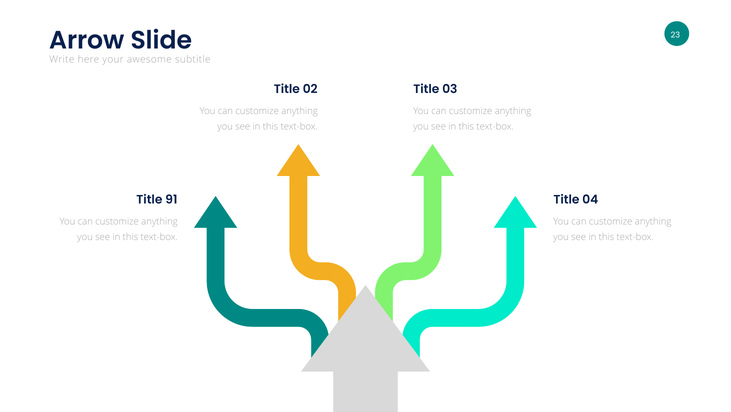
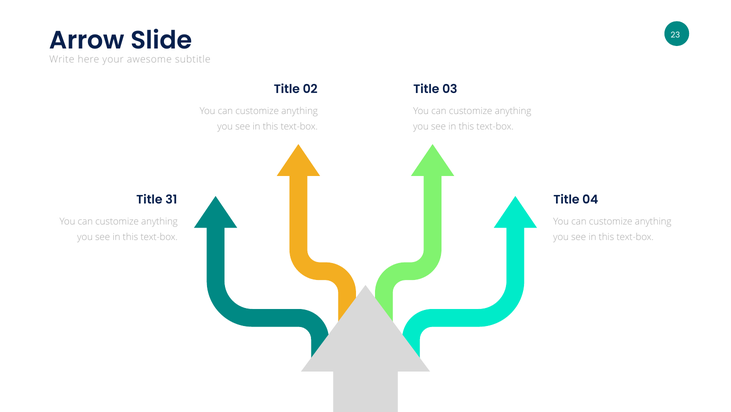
91: 91 -> 31 (171, 199)
